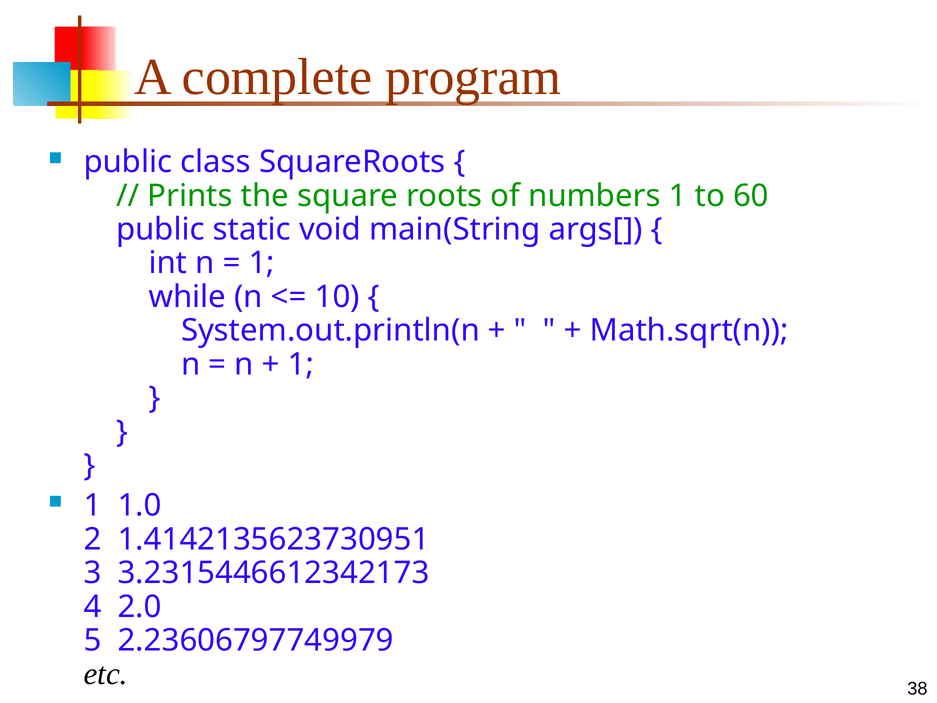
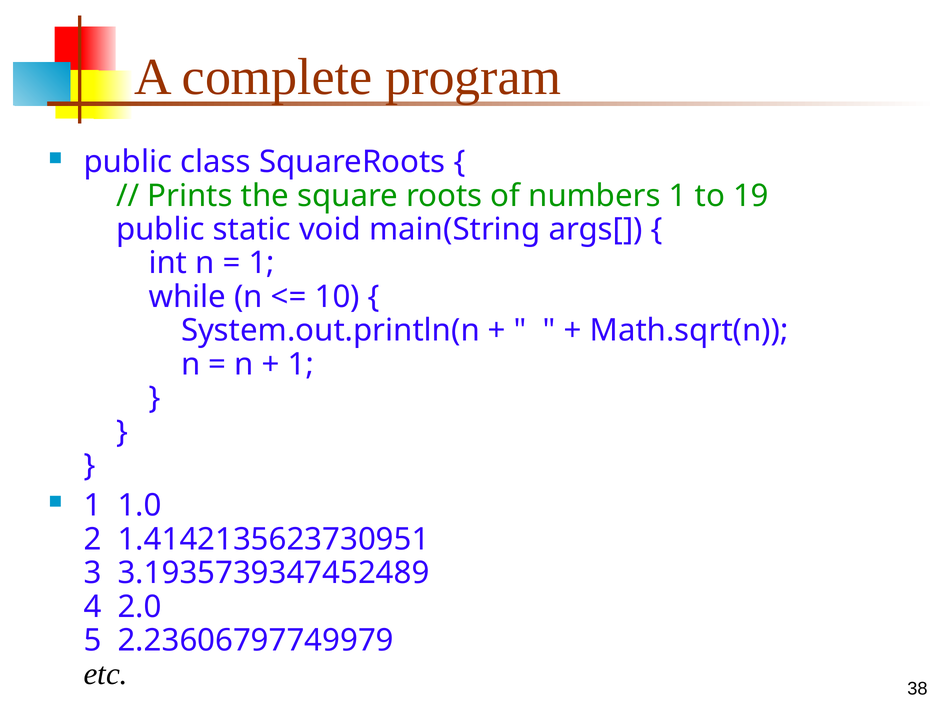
60: 60 -> 19 (751, 196)
3.2315446612342173: 3.2315446612342173 -> 3.1935739347452489 (274, 573)
